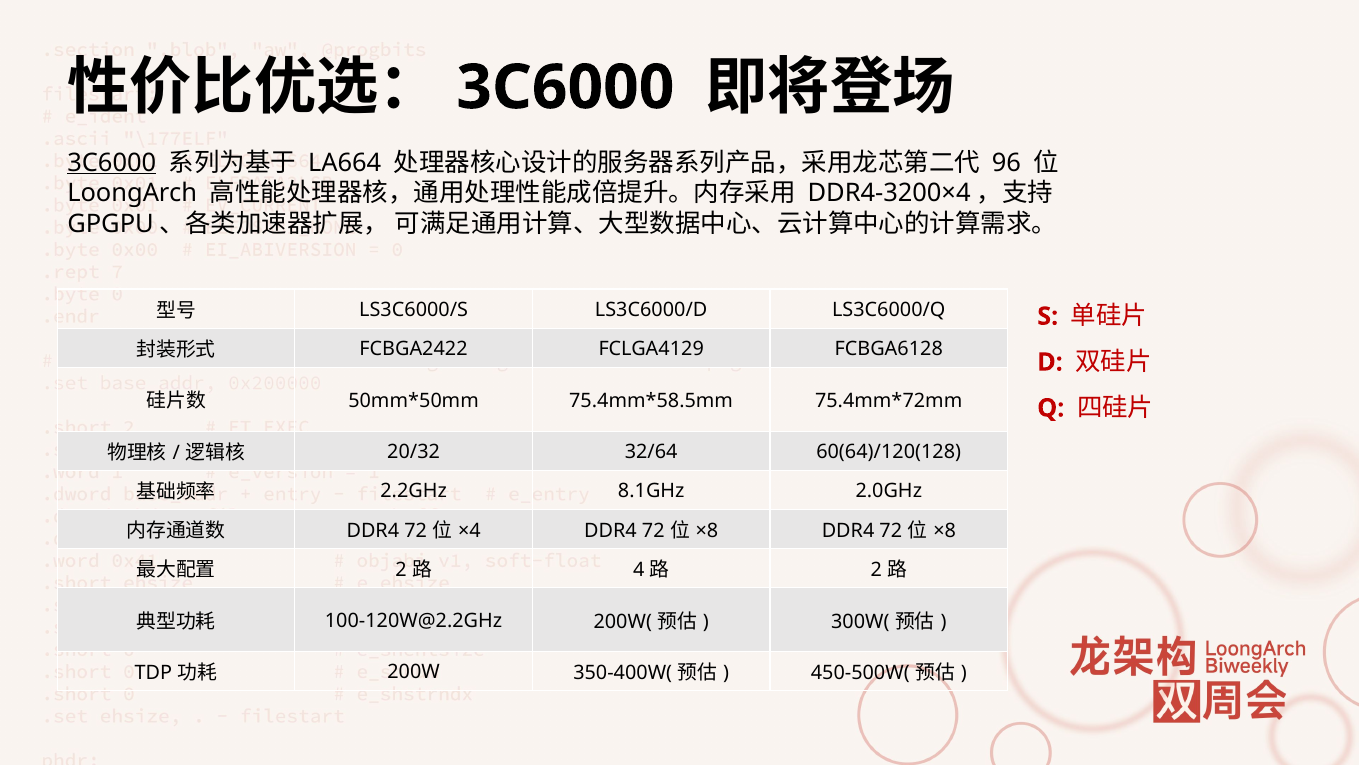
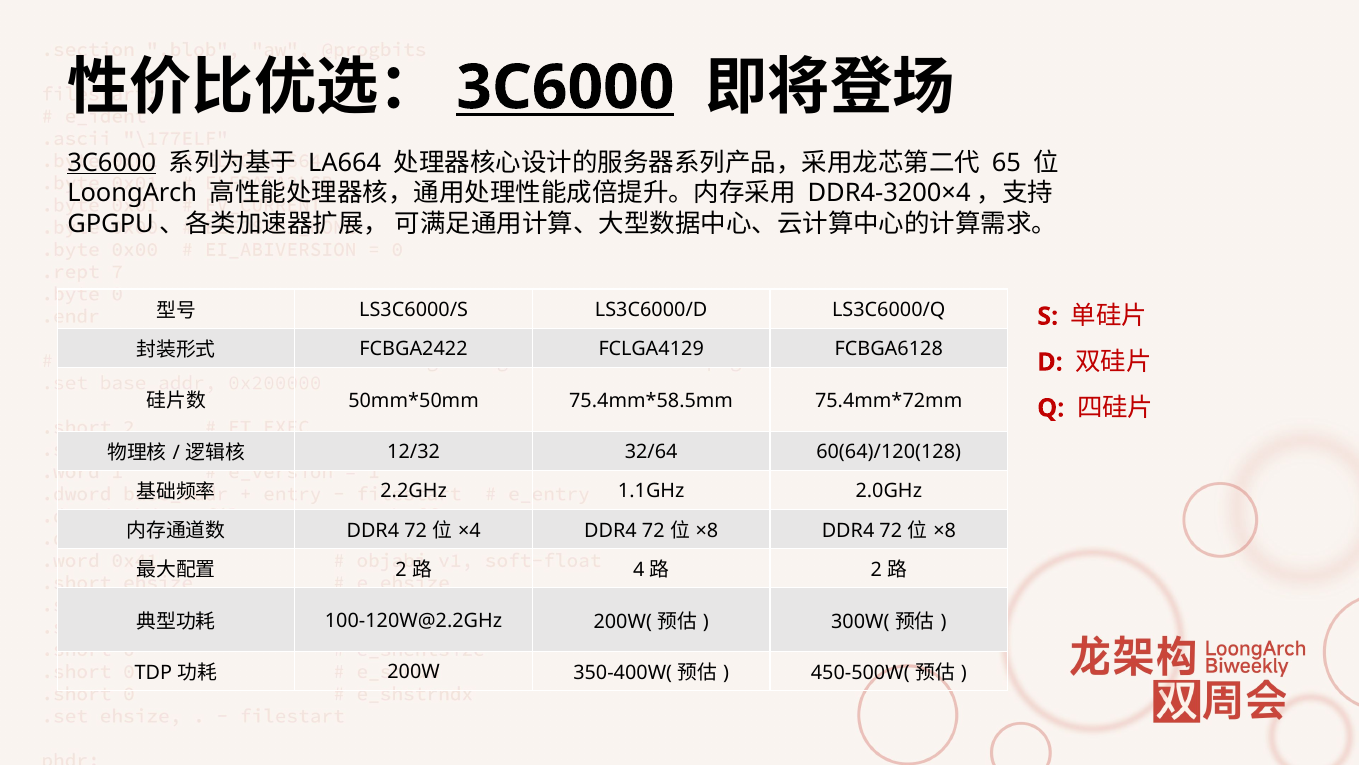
3C6000 underline: none -> present (565, 88)
96: 96 -> 65 (1006, 162)
20/32: 20/32 -> 12/32 (414, 452)
8.1GHz: 8.1GHz -> 1.1GHz (651, 491)
